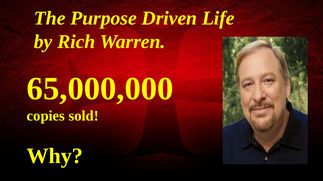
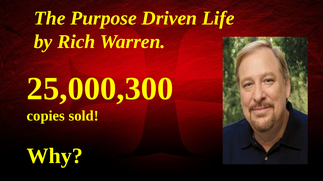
65,000,000: 65,000,000 -> 25,000,300 (100, 89)
